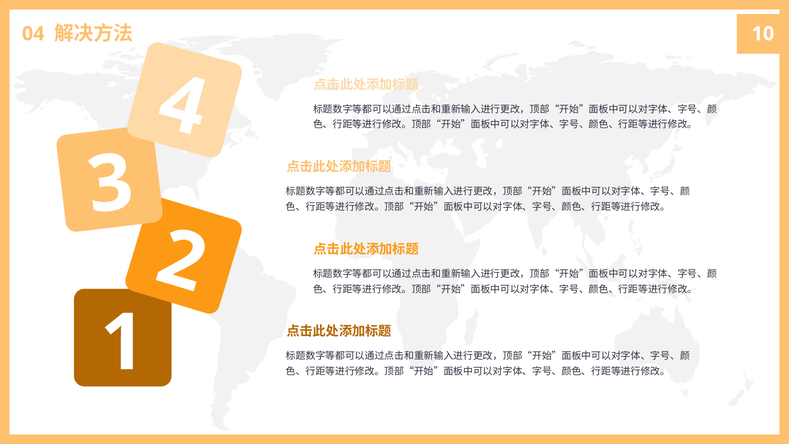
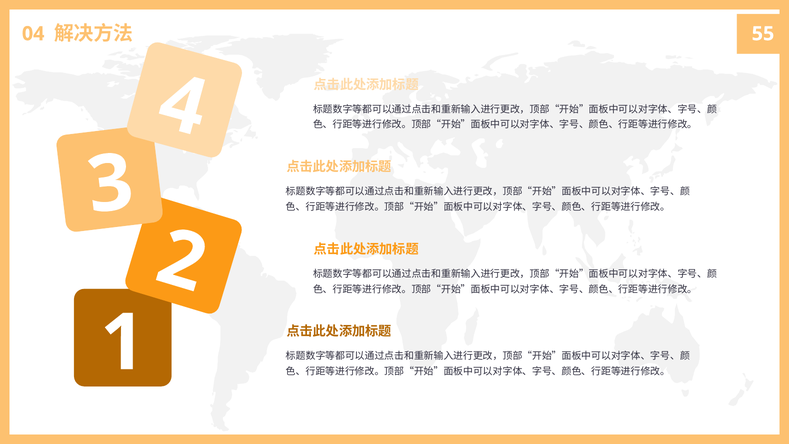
10: 10 -> 55 (763, 34)
